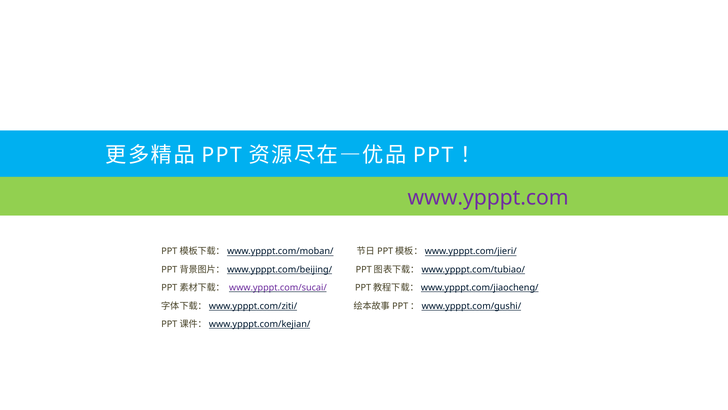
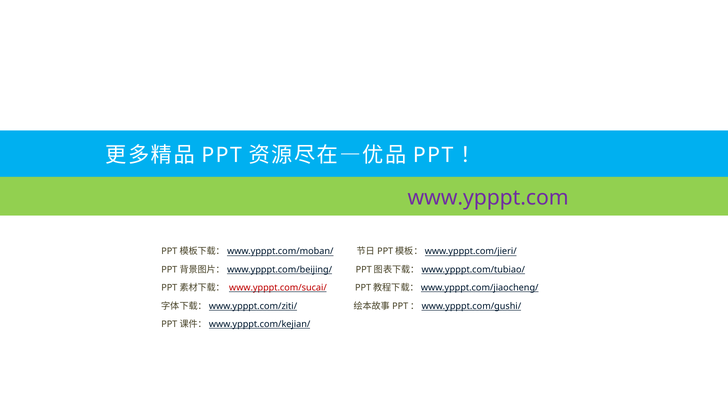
www.ypppt.com/sucai/ colour: purple -> red (278, 288)
